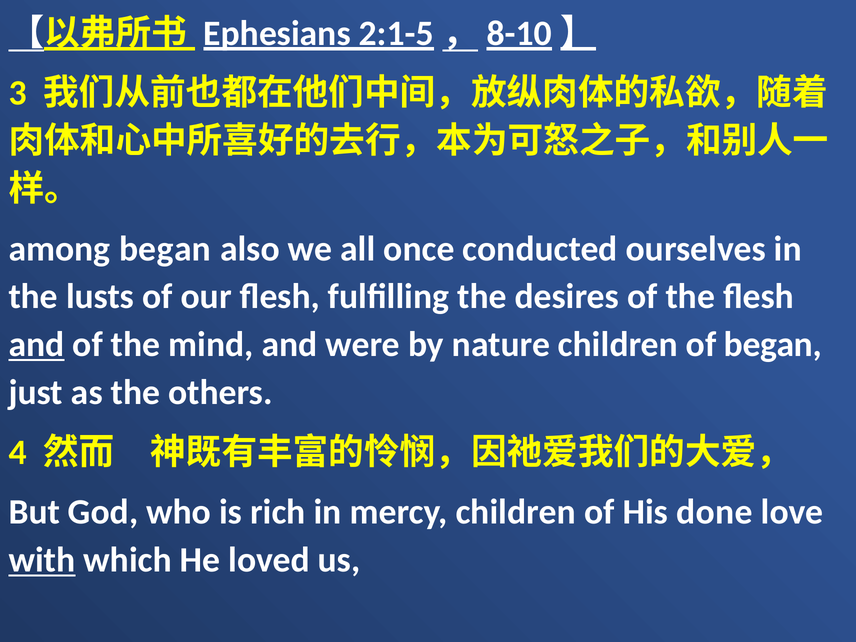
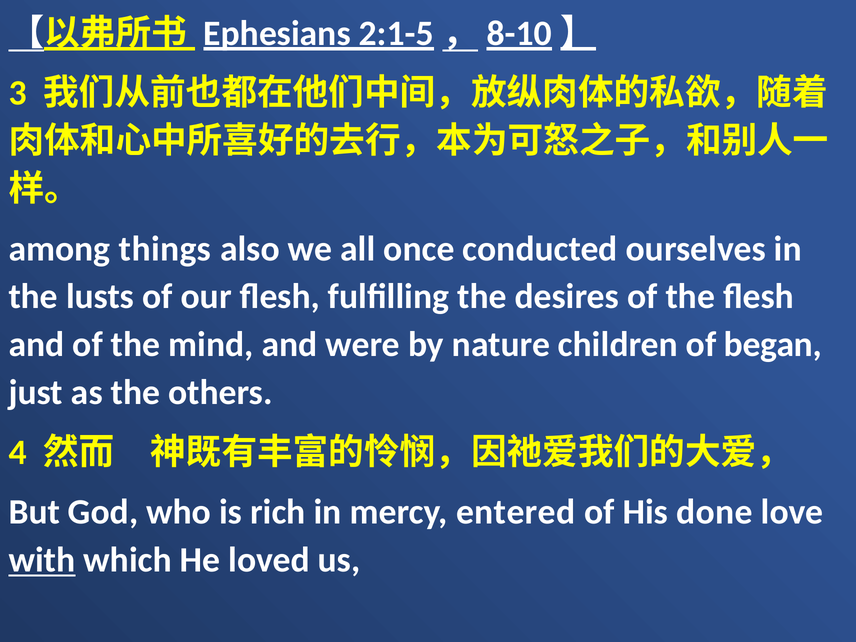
among began: began -> things (165, 249)
and underline: present -> none (36, 345)
mercy children: children -> entered (516, 512)
